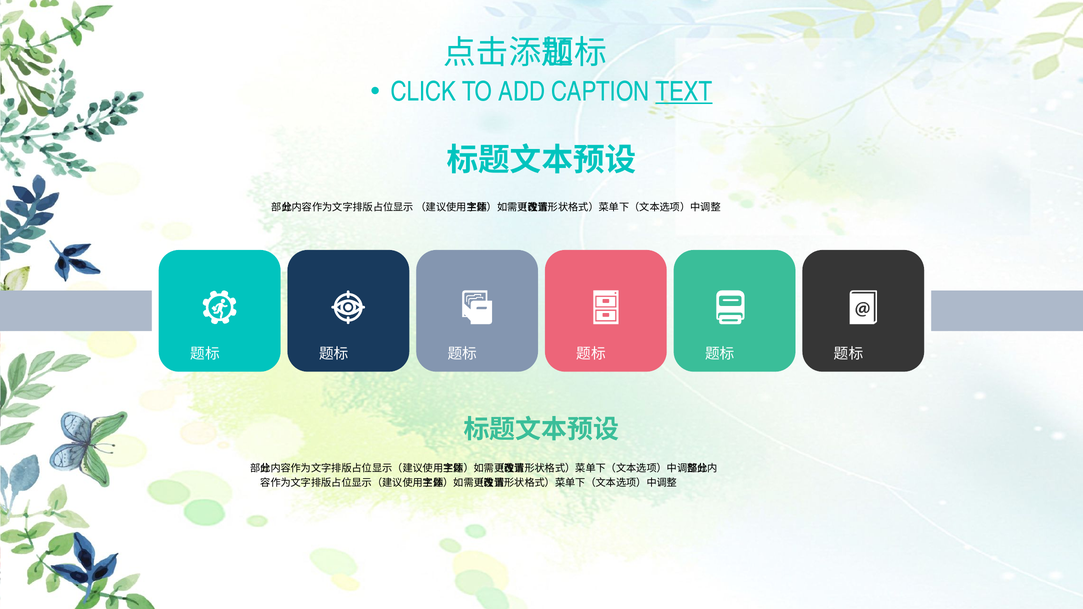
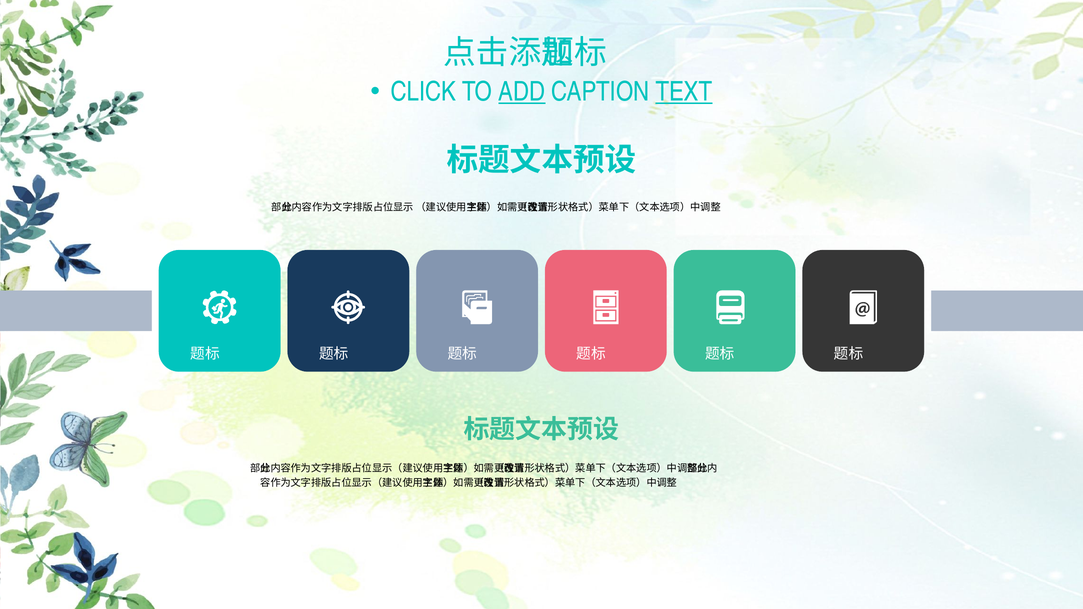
ADD underline: none -> present (522, 92)
